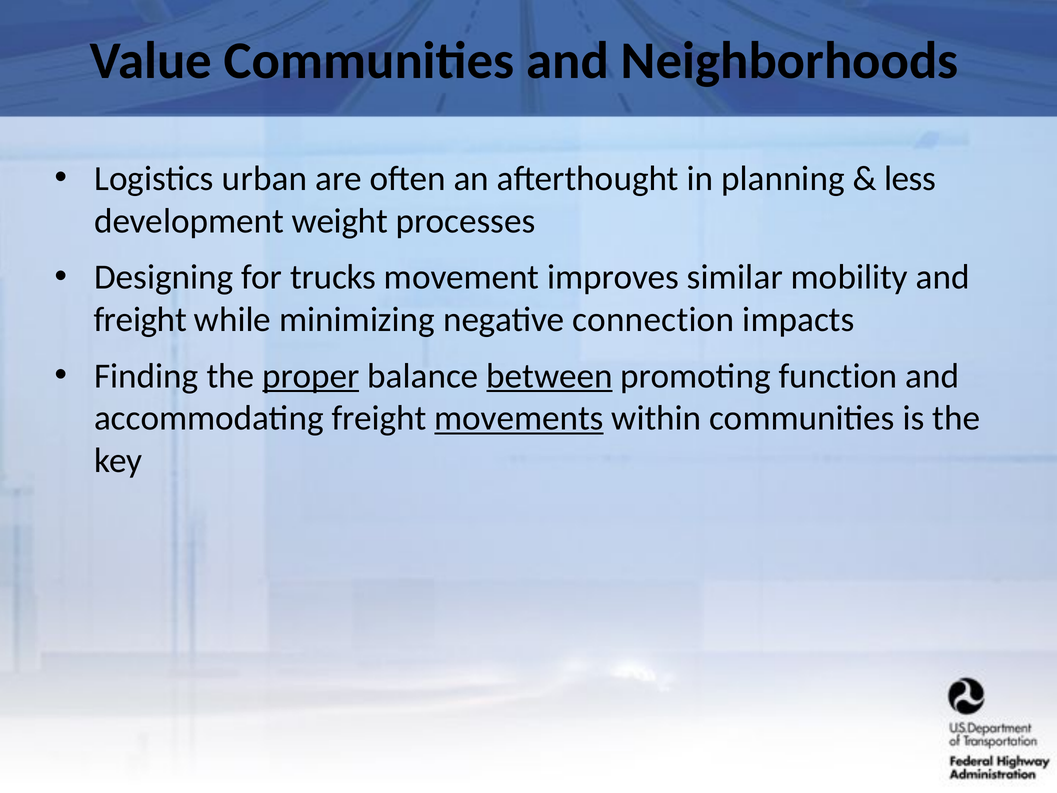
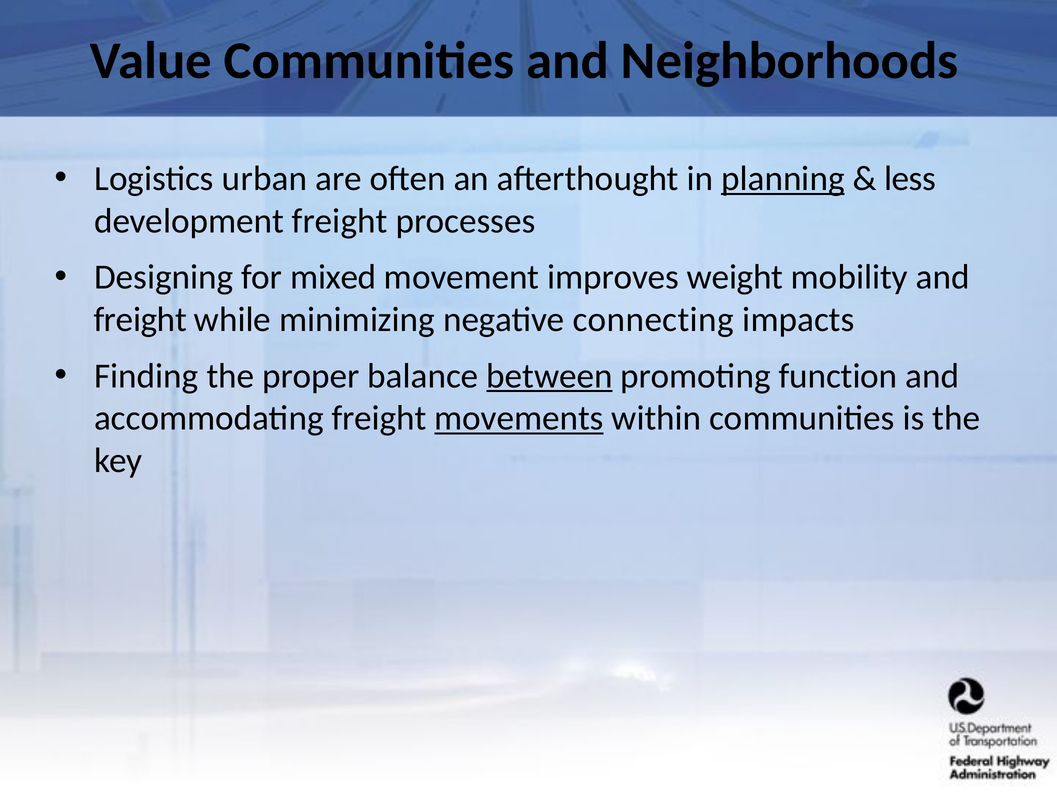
planning underline: none -> present (783, 179)
development weight: weight -> freight (340, 221)
trucks: trucks -> mixed (333, 277)
similar: similar -> weight (735, 277)
connection: connection -> connecting (653, 320)
proper underline: present -> none (311, 376)
